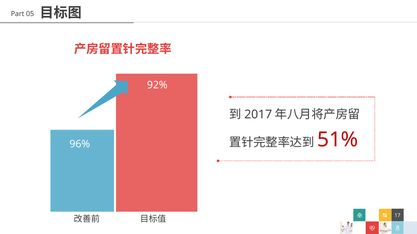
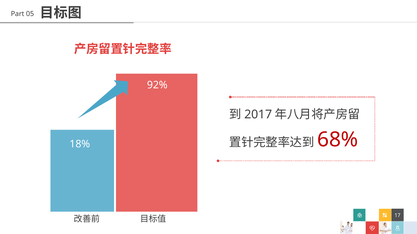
51%: 51% -> 68% (338, 140)
96%: 96% -> 18% (80, 144)
